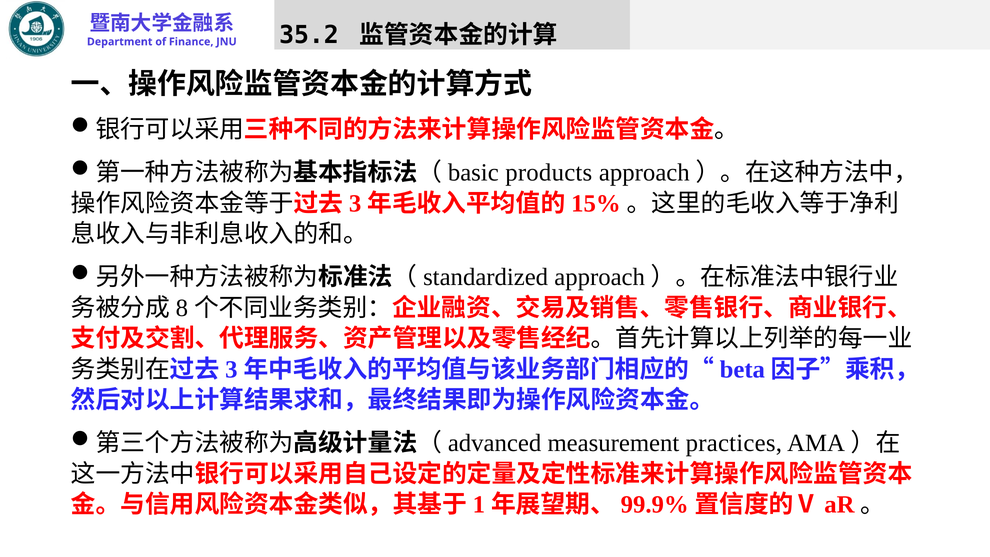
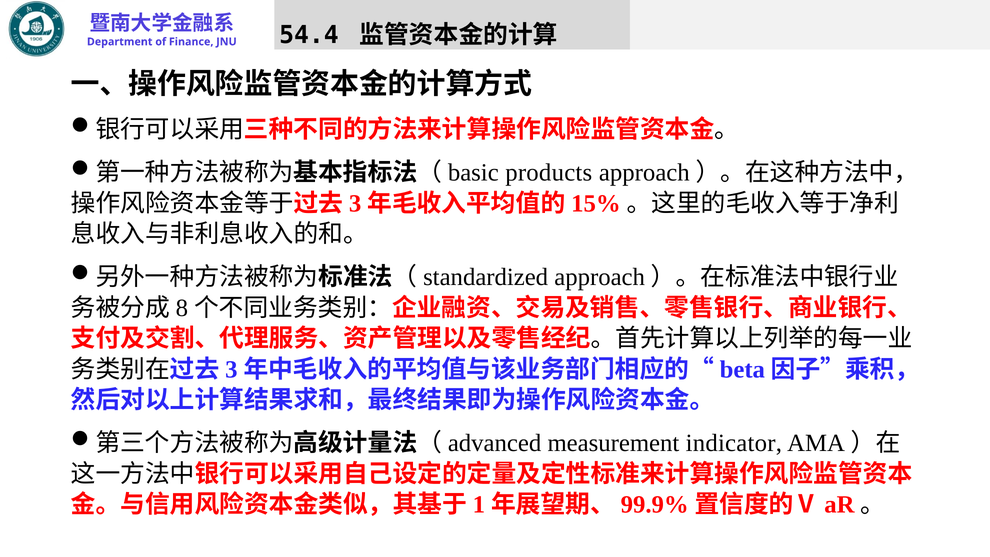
35.2: 35.2 -> 54.4 (309, 35)
practices: practices -> indicator (734, 443)
